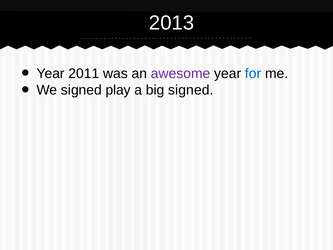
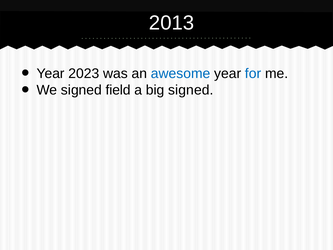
2011: 2011 -> 2023 (84, 73)
awesome colour: purple -> blue (181, 73)
play: play -> field (118, 90)
